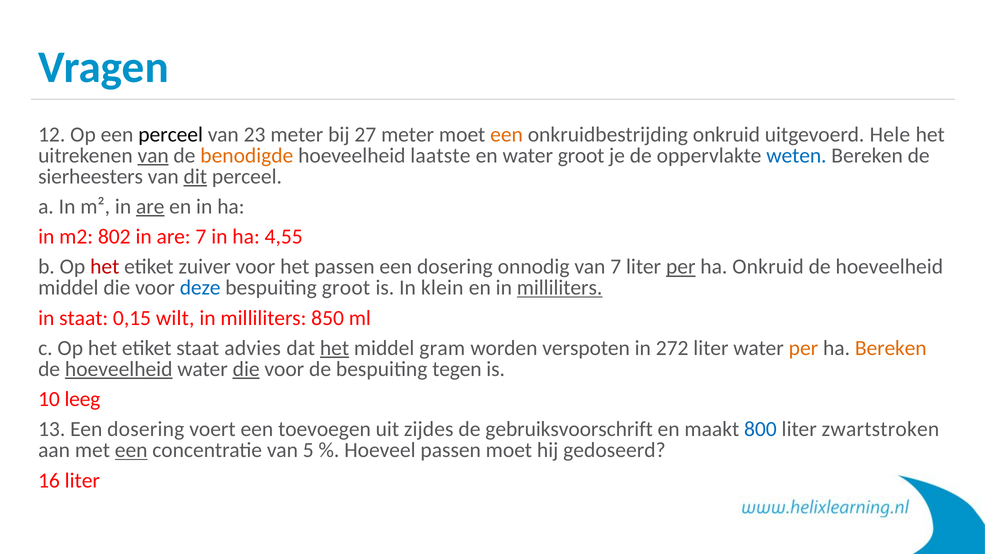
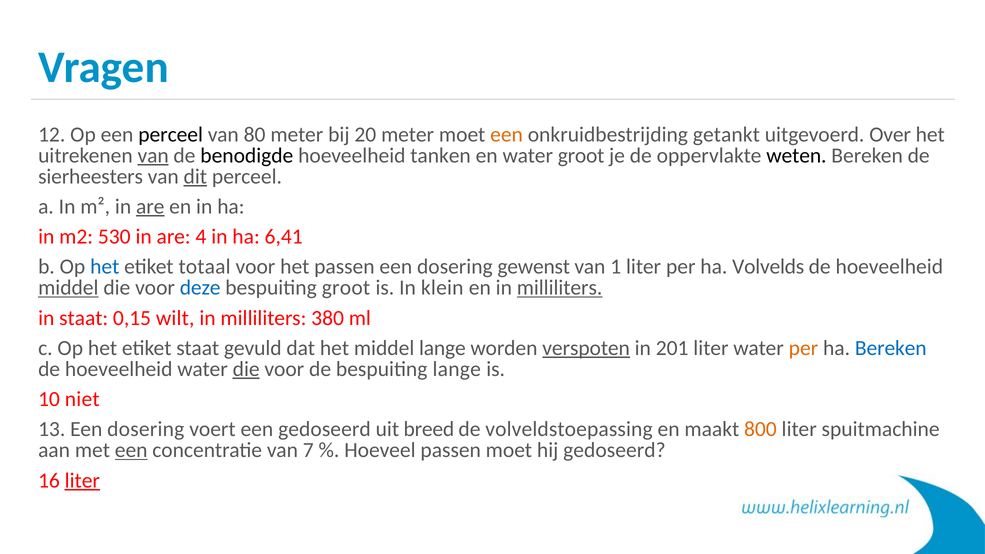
23: 23 -> 80 (255, 135)
27: 27 -> 20 (365, 135)
onkruidbestrijding onkruid: onkruid -> getankt (726, 135)
Hele: Hele -> Over (890, 135)
benodigde colour: orange -> black (247, 155)
laatste: laatste -> tanken (441, 155)
weten colour: blue -> black (796, 155)
802: 802 -> 530 (114, 237)
are 7: 7 -> 4 (201, 237)
4,55: 4,55 -> 6,41 (284, 237)
het colour: red -> blue (105, 267)
zuiver: zuiver -> totaal (205, 267)
onnodig: onnodig -> gewenst (534, 267)
van 7: 7 -> 1 (616, 267)
per underline: present -> none (681, 267)
ha Onkruid: Onkruid -> Volvelds (768, 267)
middel underline: none -> present (68, 288)
850: 850 -> 380 (328, 318)
advies: advies -> gevuld (253, 348)
het underline: present -> none (335, 348)
middel gram: gram -> lange (442, 348)
verspoten underline: none -> present (586, 348)
272: 272 -> 201 (672, 348)
Bereken colour: orange -> blue (891, 348)
hoeveelheid underline: present -> none (119, 369)
bespuiting tegen: tegen -> lange (457, 369)
leeg: leeg -> niet (82, 399)
een toevoegen: toevoegen -> gedoseerd (324, 429)
zijdes: zijdes -> breed (429, 429)
gebruiksvoorschrift: gebruiksvoorschrift -> volveldstoepassing (569, 429)
800 colour: blue -> orange (760, 429)
zwartstroken: zwartstroken -> spuitmachine (881, 429)
5: 5 -> 7 (308, 450)
liter underline: none -> present (82, 481)
